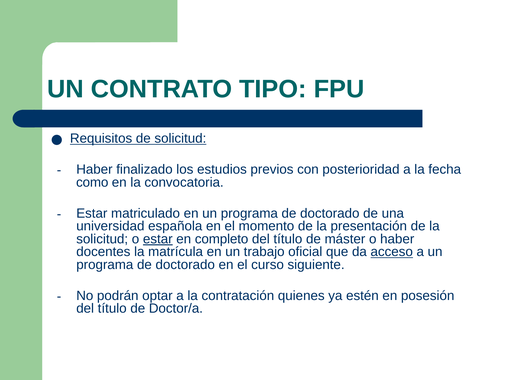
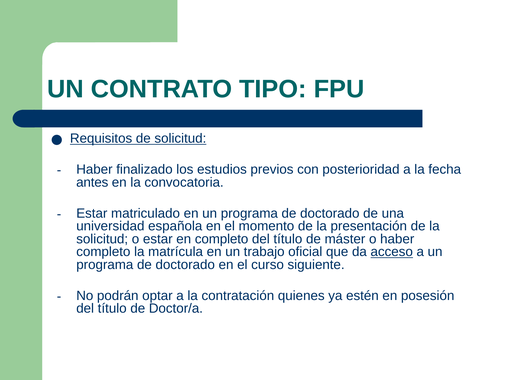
como: como -> antes (92, 183)
estar underline: present -> none (158, 239)
docentes: docentes -> completo (103, 252)
